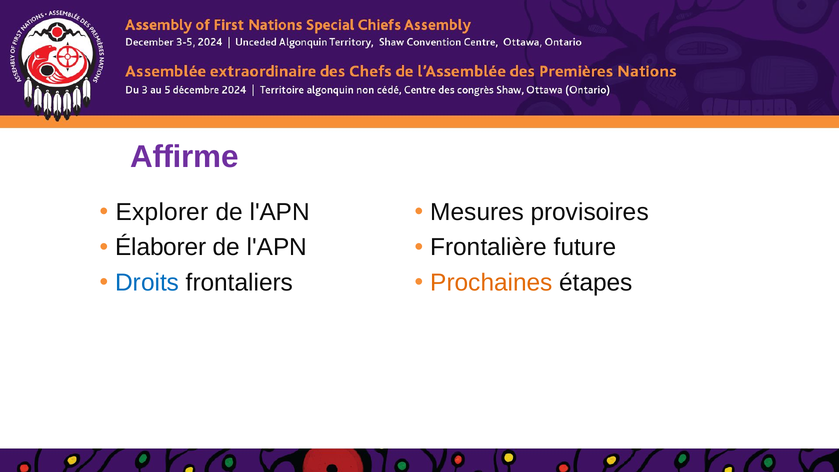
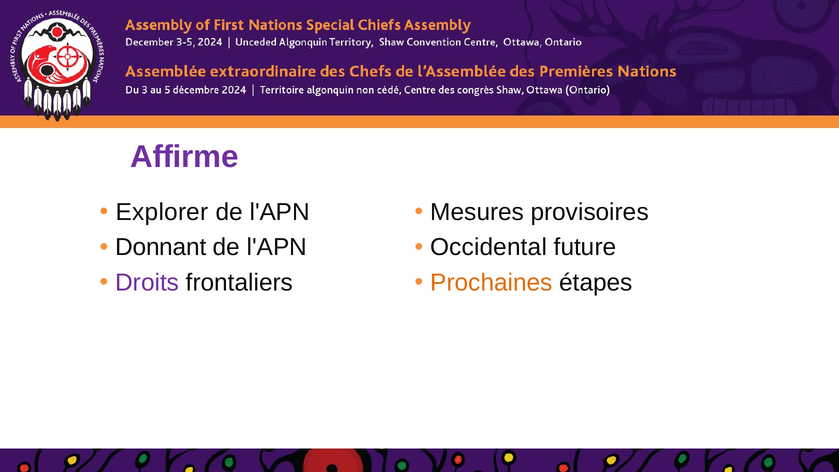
Élaborer: Élaborer -> Donnant (161, 247)
Frontalière: Frontalière -> Occidental (489, 247)
Droits colour: blue -> purple (147, 283)
